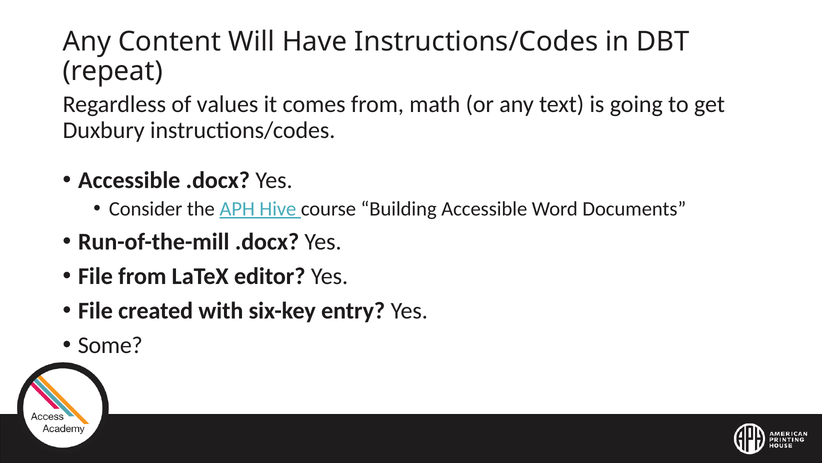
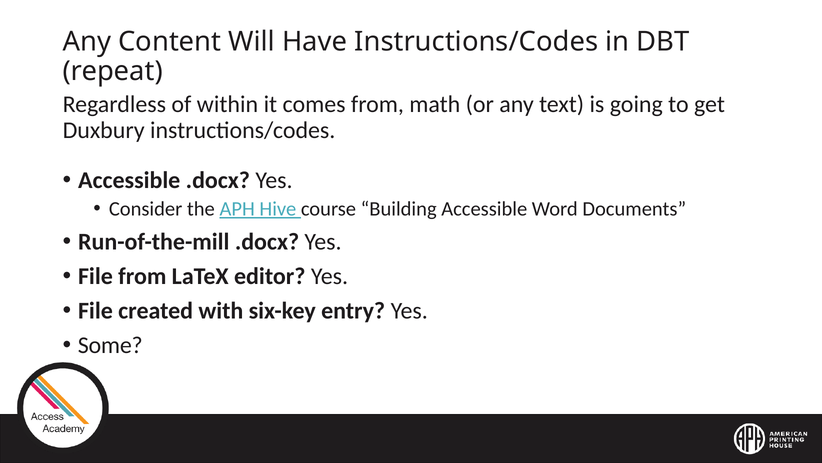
values: values -> within (227, 104)
